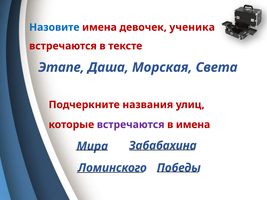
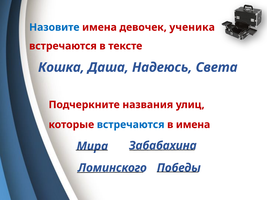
Этапе: Этапе -> Кошка (61, 67)
Морская: Морская -> Надеюсь (162, 67)
встречаются colour: purple -> blue (131, 125)
